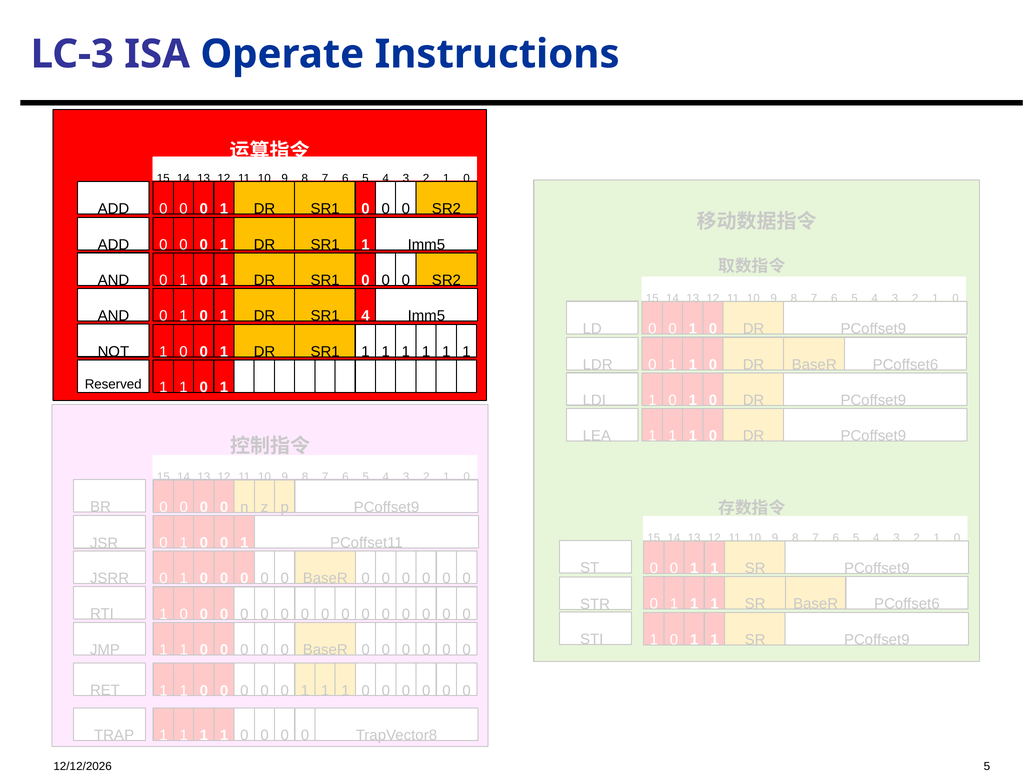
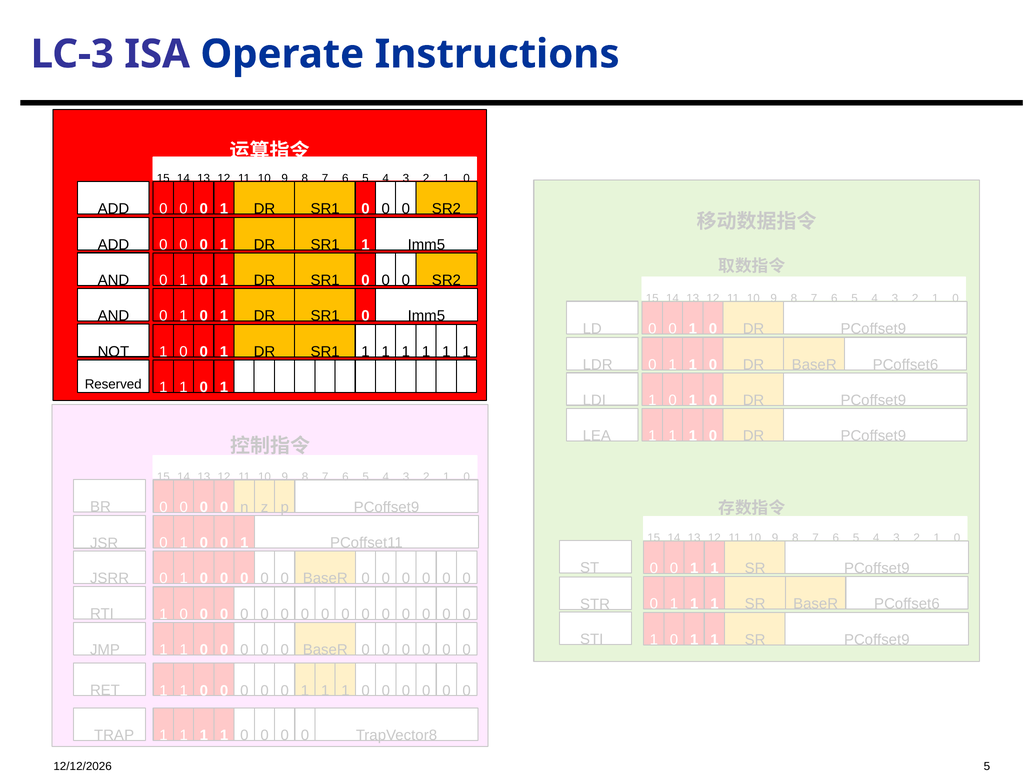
4: 4 -> 0 (365, 316)
